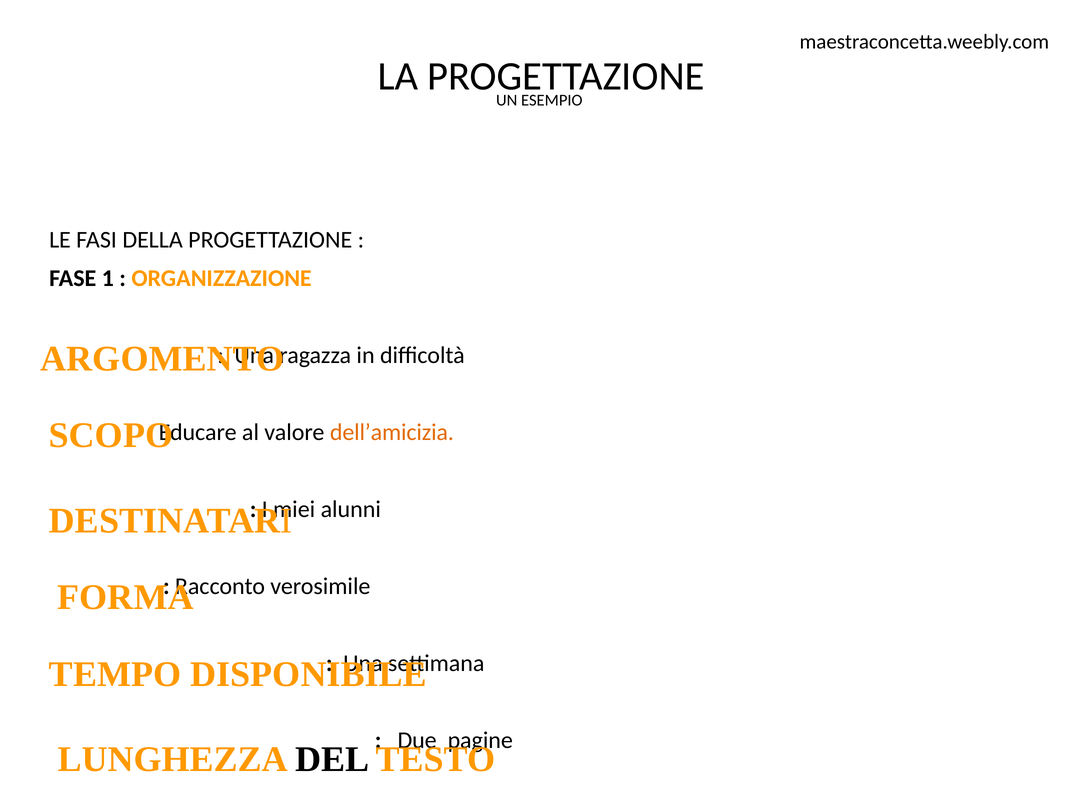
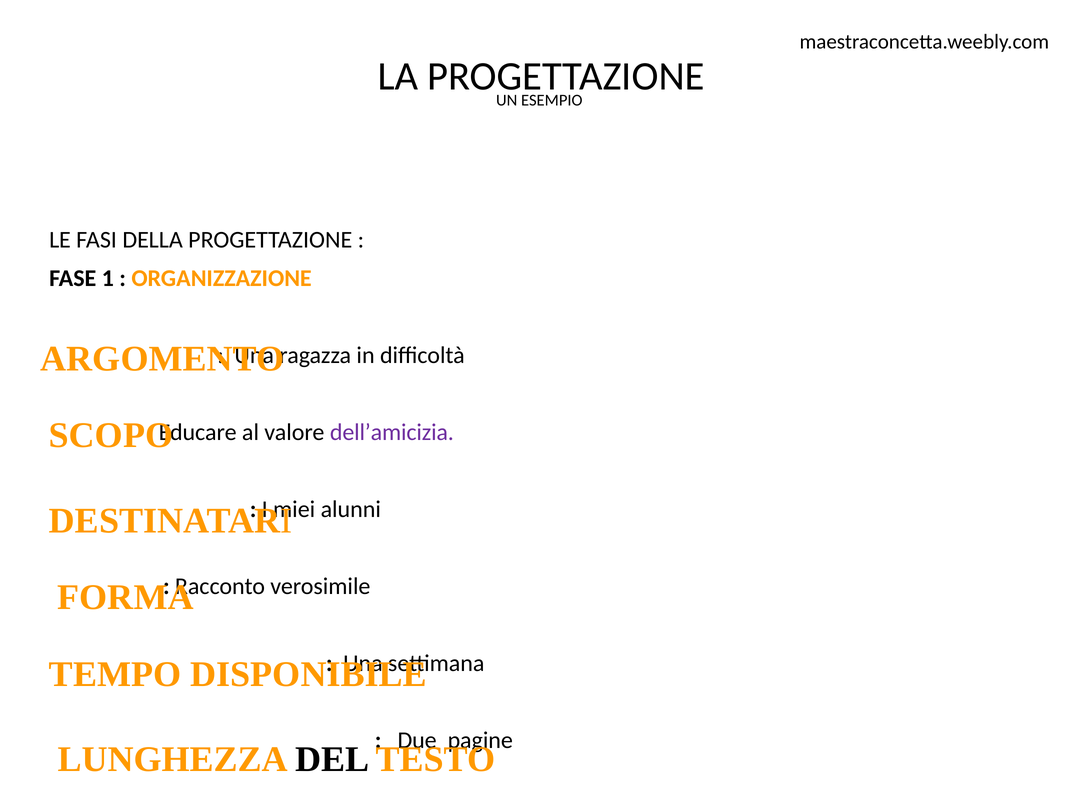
dell’amicizia colour: orange -> purple (392, 433)
